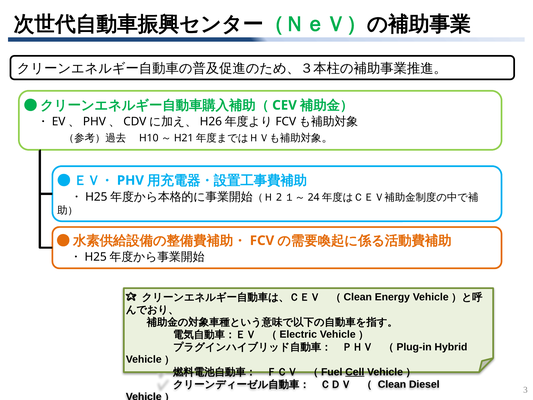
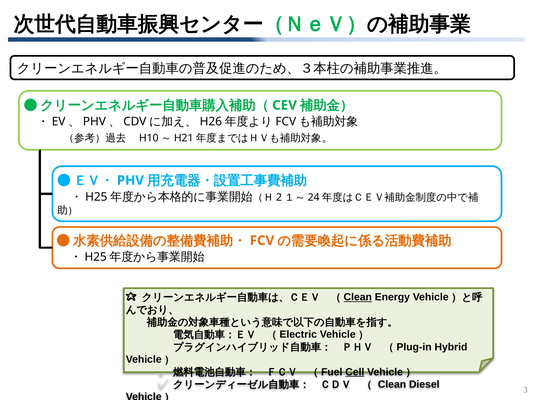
Clean underline: none -> present (358, 297)
